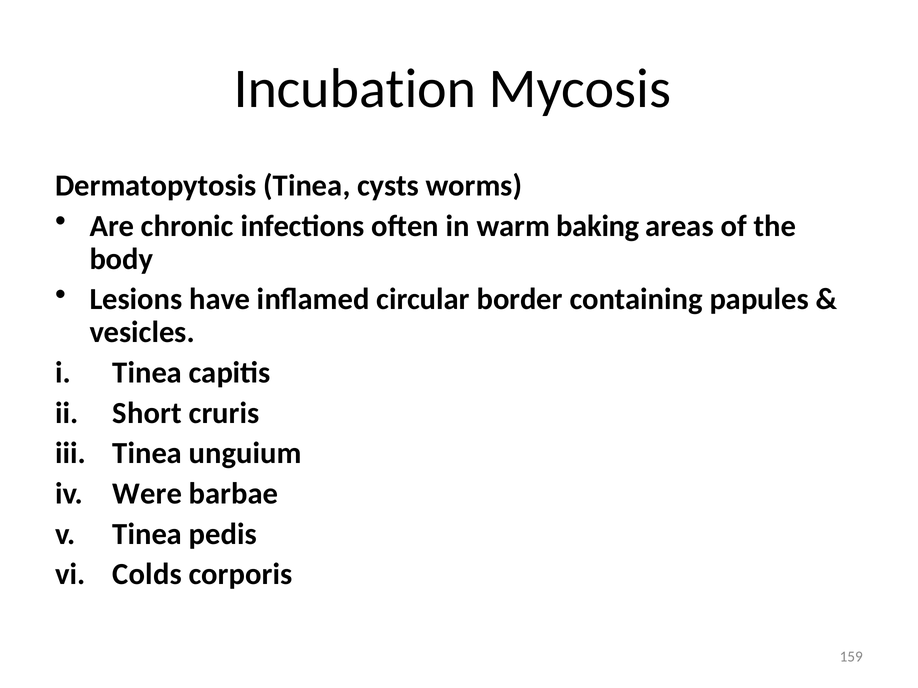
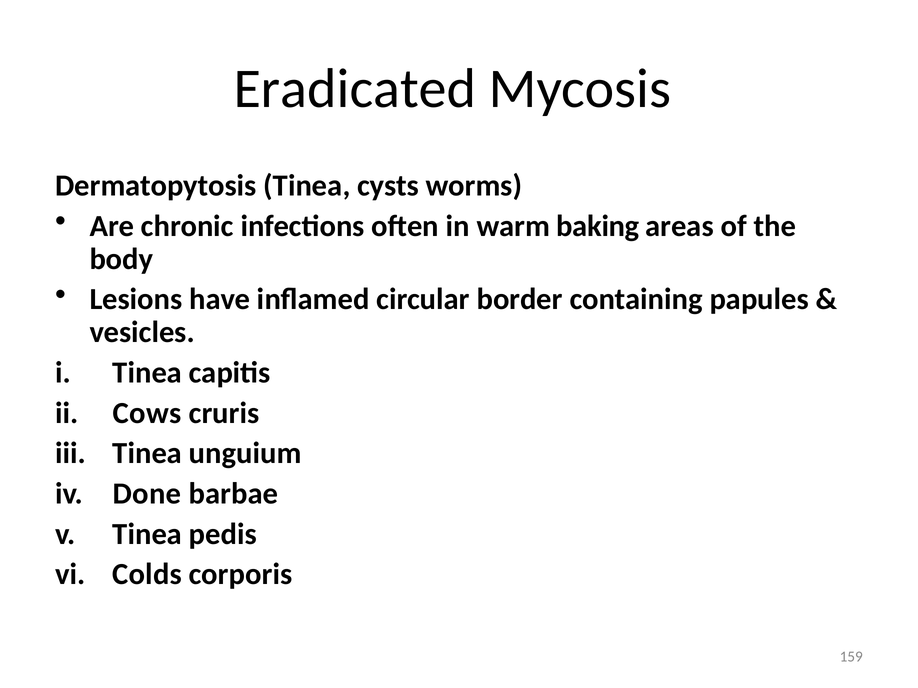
Incubation: Incubation -> Eradicated (355, 89)
Short: Short -> Cows (147, 413)
Were: Were -> Done (147, 494)
